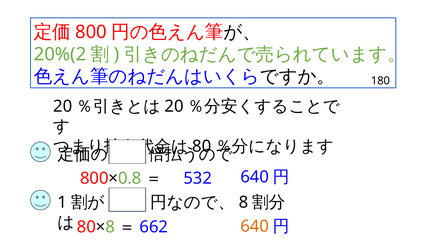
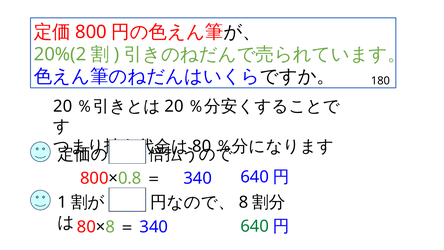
532: 532 -> 340 (198, 178)
640 colour: orange -> green (255, 226)
662: 662 -> 340 (154, 227)
